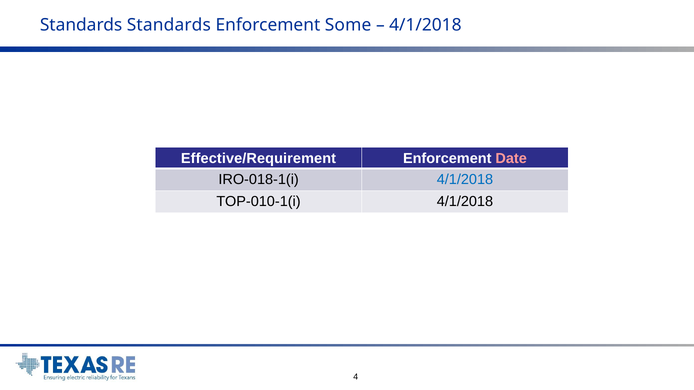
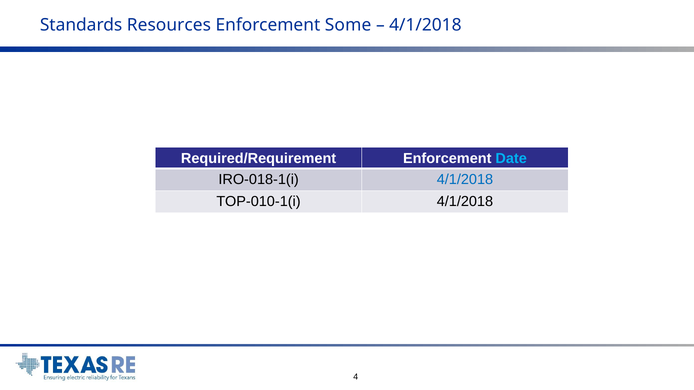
Standards Standards: Standards -> Resources (169, 25)
Effective/Requirement: Effective/Requirement -> Required/Requirement (259, 158)
Date colour: pink -> light blue (511, 158)
